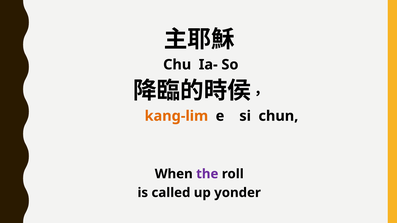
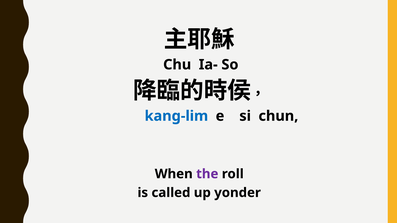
kang-lim colour: orange -> blue (176, 116)
